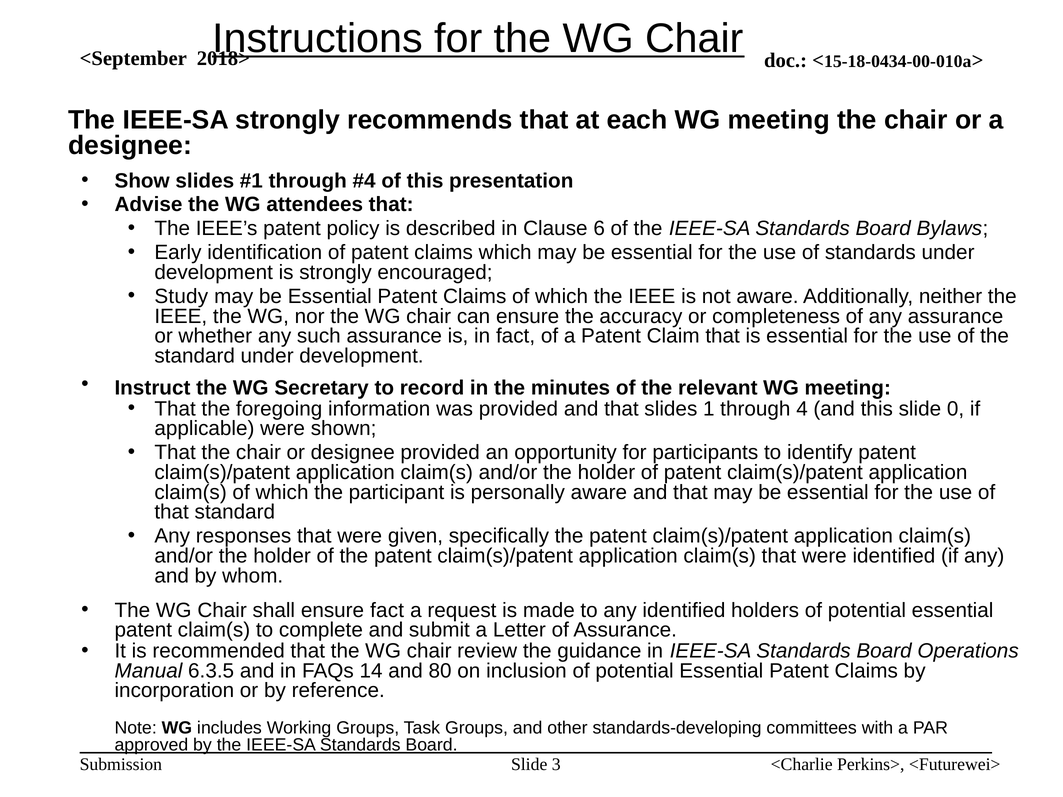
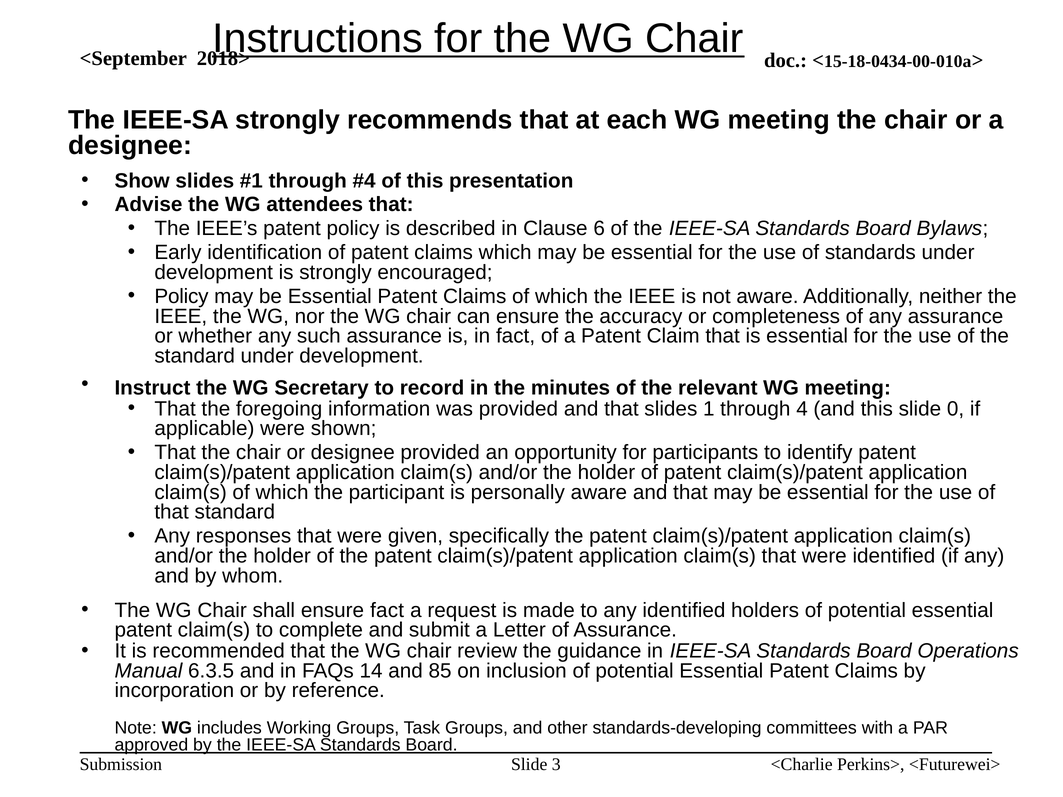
Study: Study -> Policy (182, 297)
80: 80 -> 85 (440, 671)
